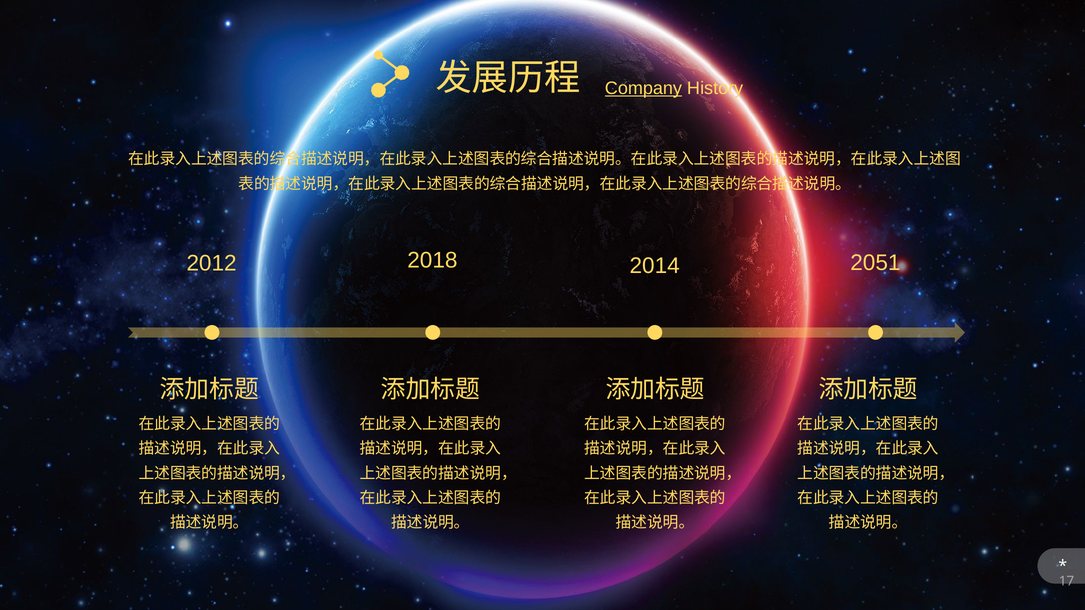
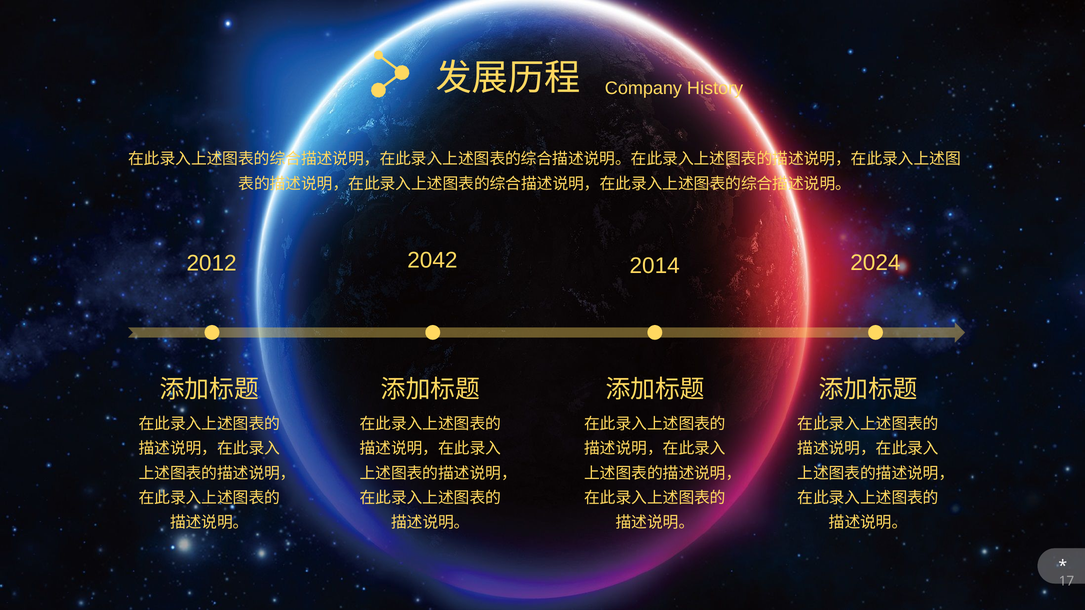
Company underline: present -> none (643, 88)
2018: 2018 -> 2042 (432, 261)
2051: 2051 -> 2024 (875, 263)
